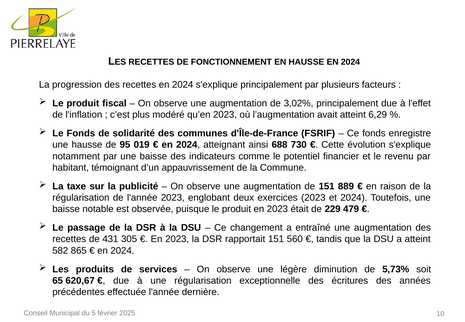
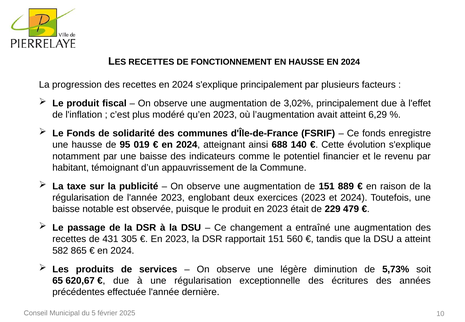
730: 730 -> 140 (299, 145)
